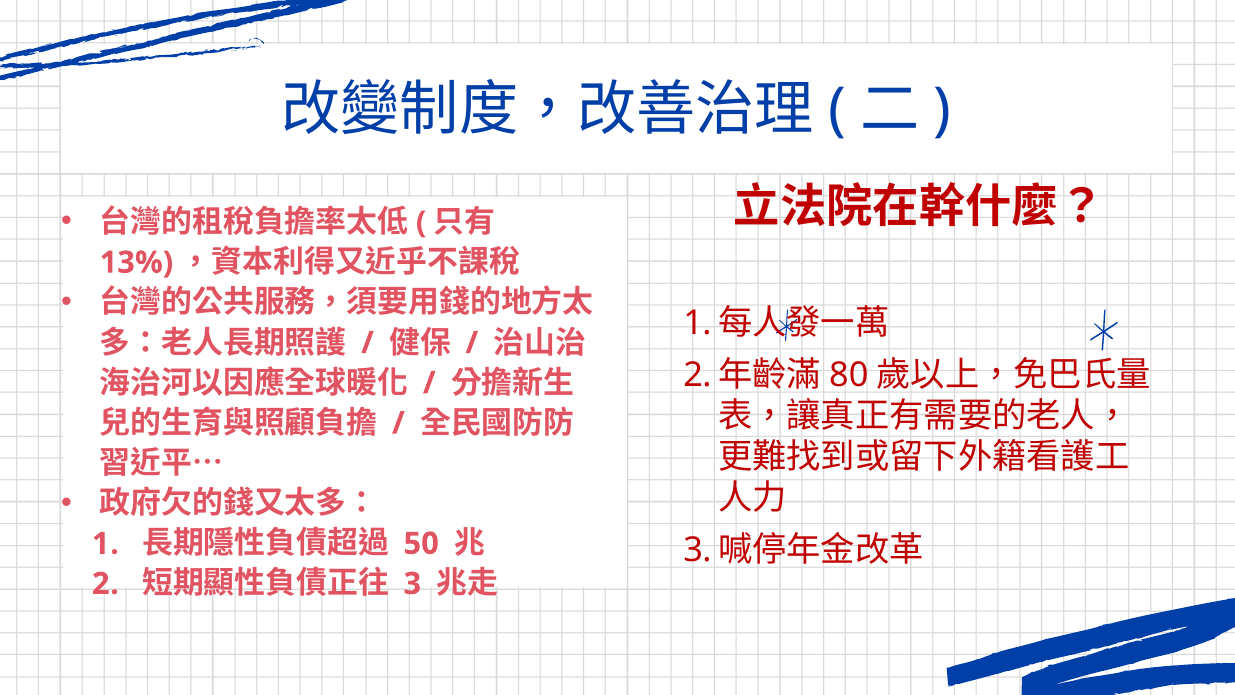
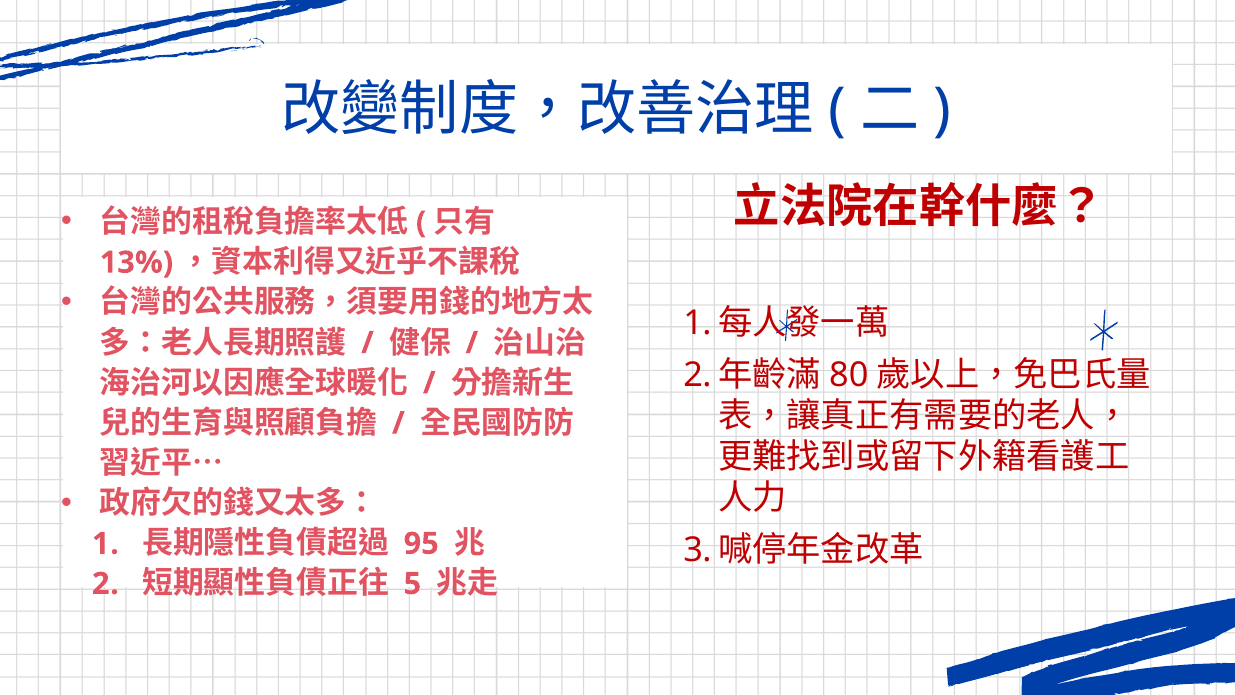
50: 50 -> 95 (421, 543)
3: 3 -> 5 (412, 584)
